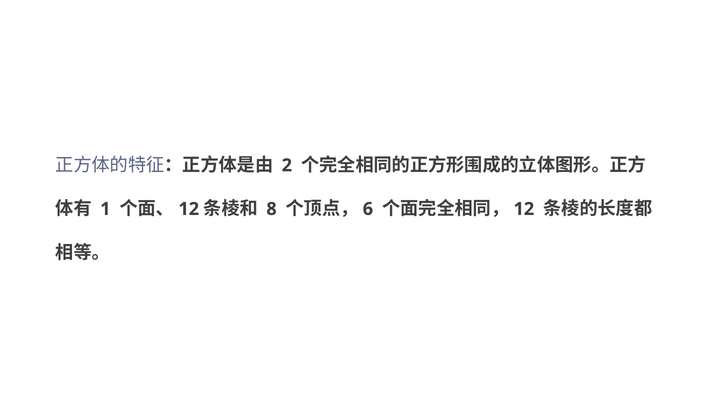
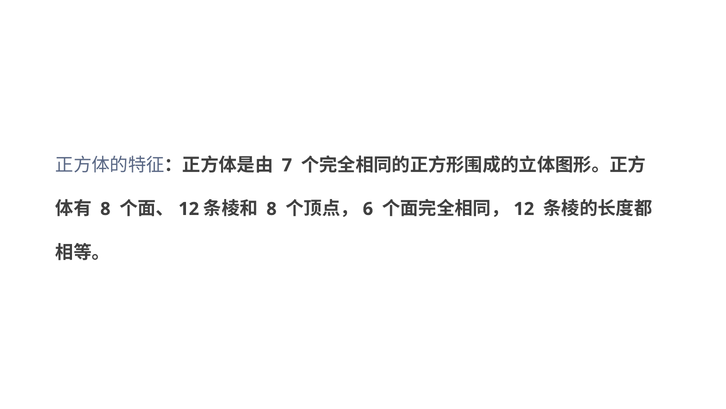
2: 2 -> 7 (287, 165)
1: 1 -> 8 (105, 209)
